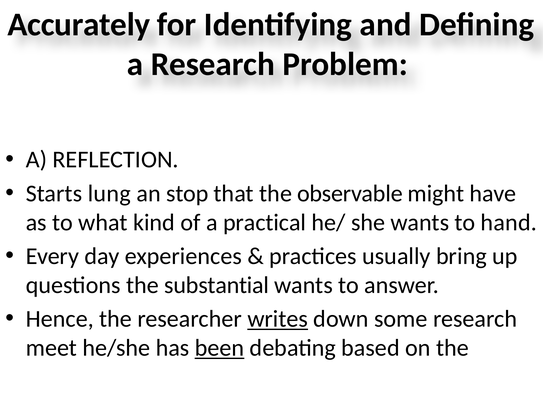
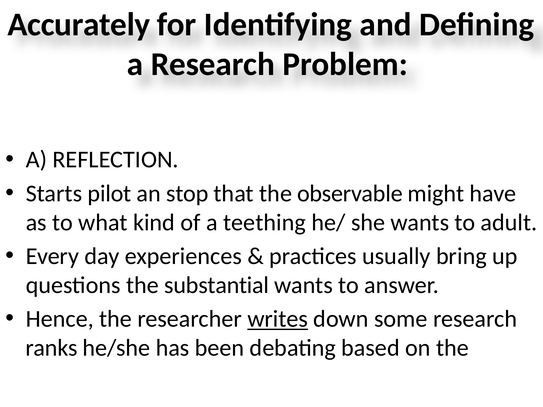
lung: lung -> pilot (109, 194)
practical: practical -> teething (264, 223)
hand: hand -> adult (509, 223)
meet: meet -> ranks (52, 348)
been underline: present -> none (220, 348)
